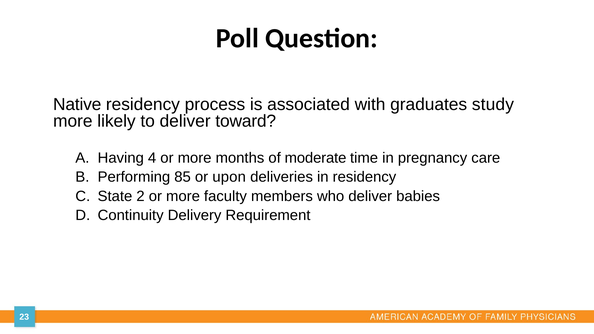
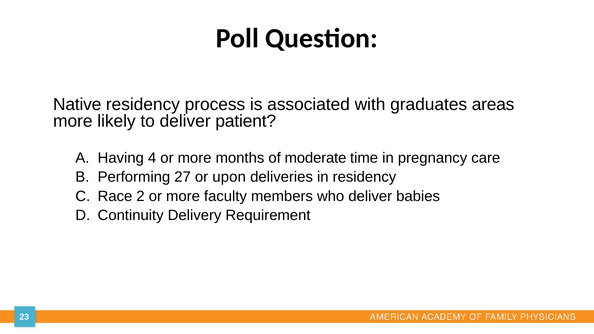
study: study -> areas (493, 105)
toward: toward -> patient (246, 121)
85: 85 -> 27 (183, 177)
State: State -> Race (115, 196)
